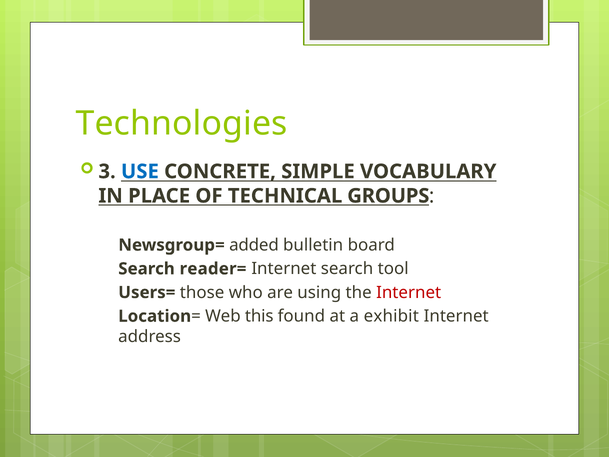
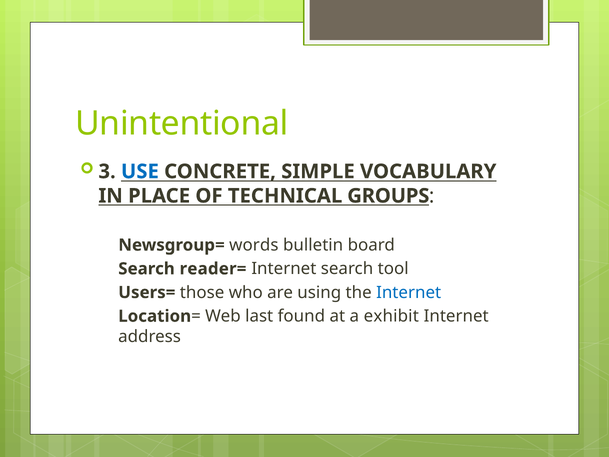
Technologies: Technologies -> Unintentional (182, 124)
added: added -> words (254, 245)
Internet colour: red -> blue (409, 292)
this: this -> last (259, 316)
